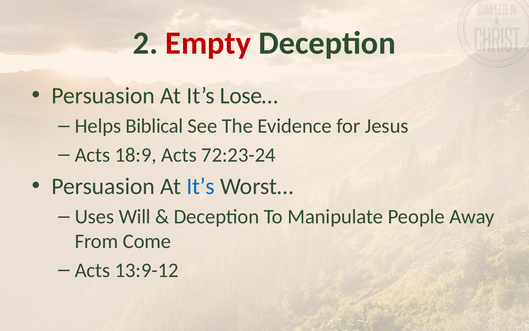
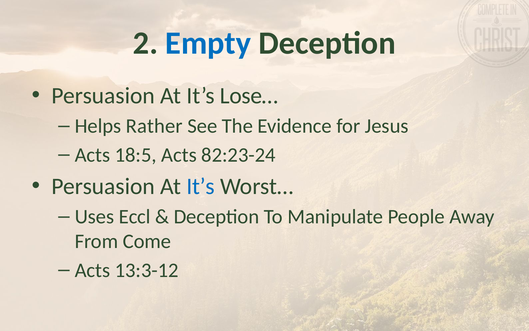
Empty colour: red -> blue (208, 43)
Biblical: Biblical -> Rather (154, 126)
18:9: 18:9 -> 18:5 (136, 155)
72:23-24: 72:23-24 -> 82:23-24 (238, 155)
Will: Will -> Eccl (135, 216)
13:9-12: 13:9-12 -> 13:3-12 (147, 270)
